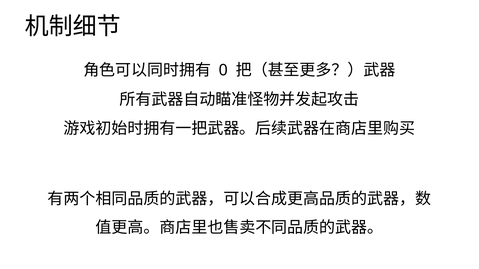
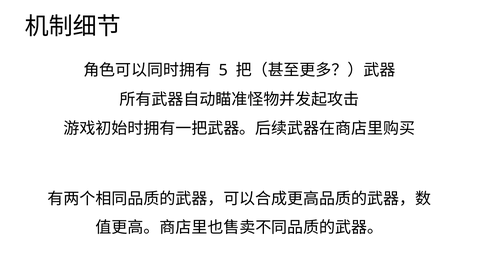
0: 0 -> 5 (223, 70)
